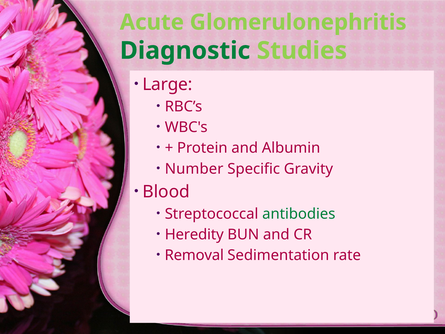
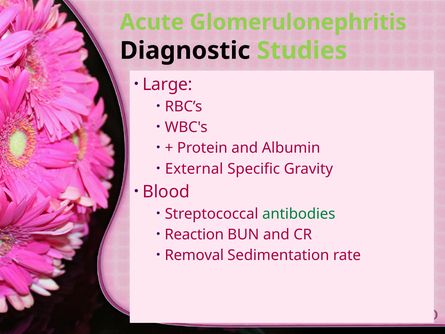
Diagnostic colour: green -> black (185, 51)
Number: Number -> External (194, 169)
Heredity: Heredity -> Reaction (194, 234)
